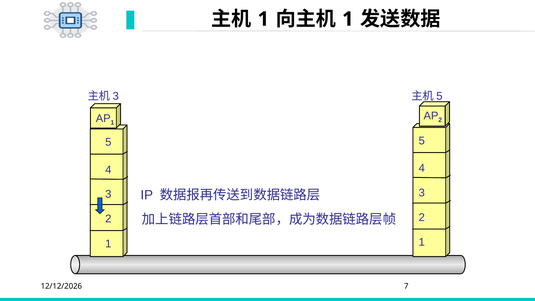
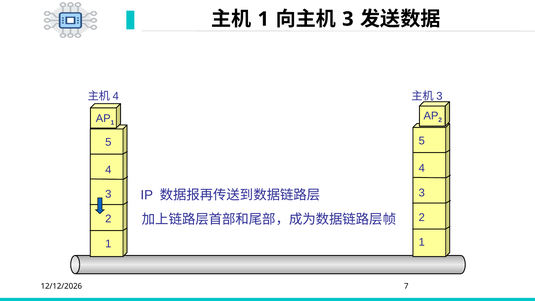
1: 1 -> 3 (348, 19)
3: 3 -> 4 (116, 96)
5: 5 -> 3 (439, 96)
